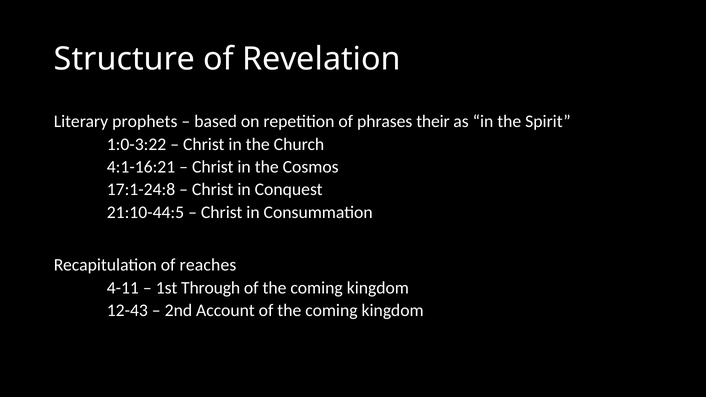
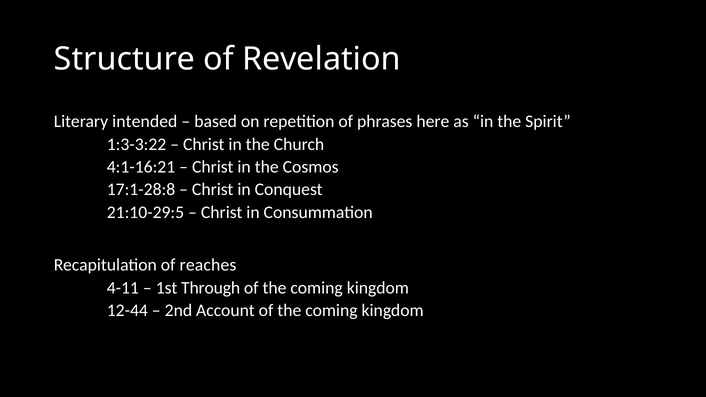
prophets: prophets -> intended (145, 122)
their: their -> here (433, 122)
1:0-3:22: 1:0-3:22 -> 1:3-3:22 (137, 144)
17:1-24:8: 17:1-24:8 -> 17:1-28:8 (141, 190)
21:10-44:5: 21:10-44:5 -> 21:10-29:5 (145, 212)
12-43: 12-43 -> 12-44 (127, 311)
